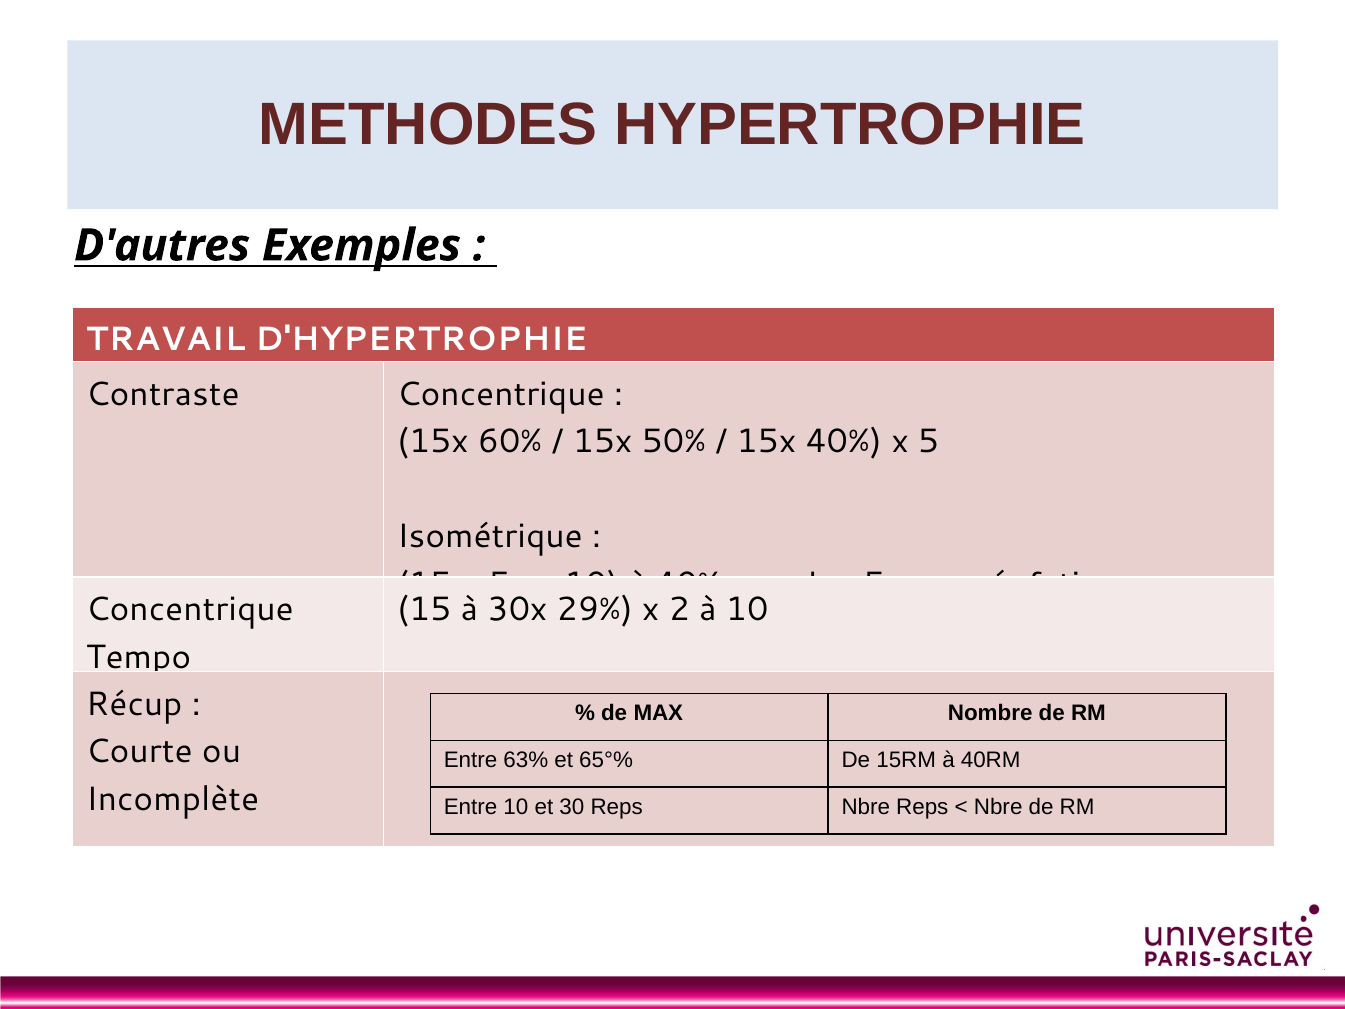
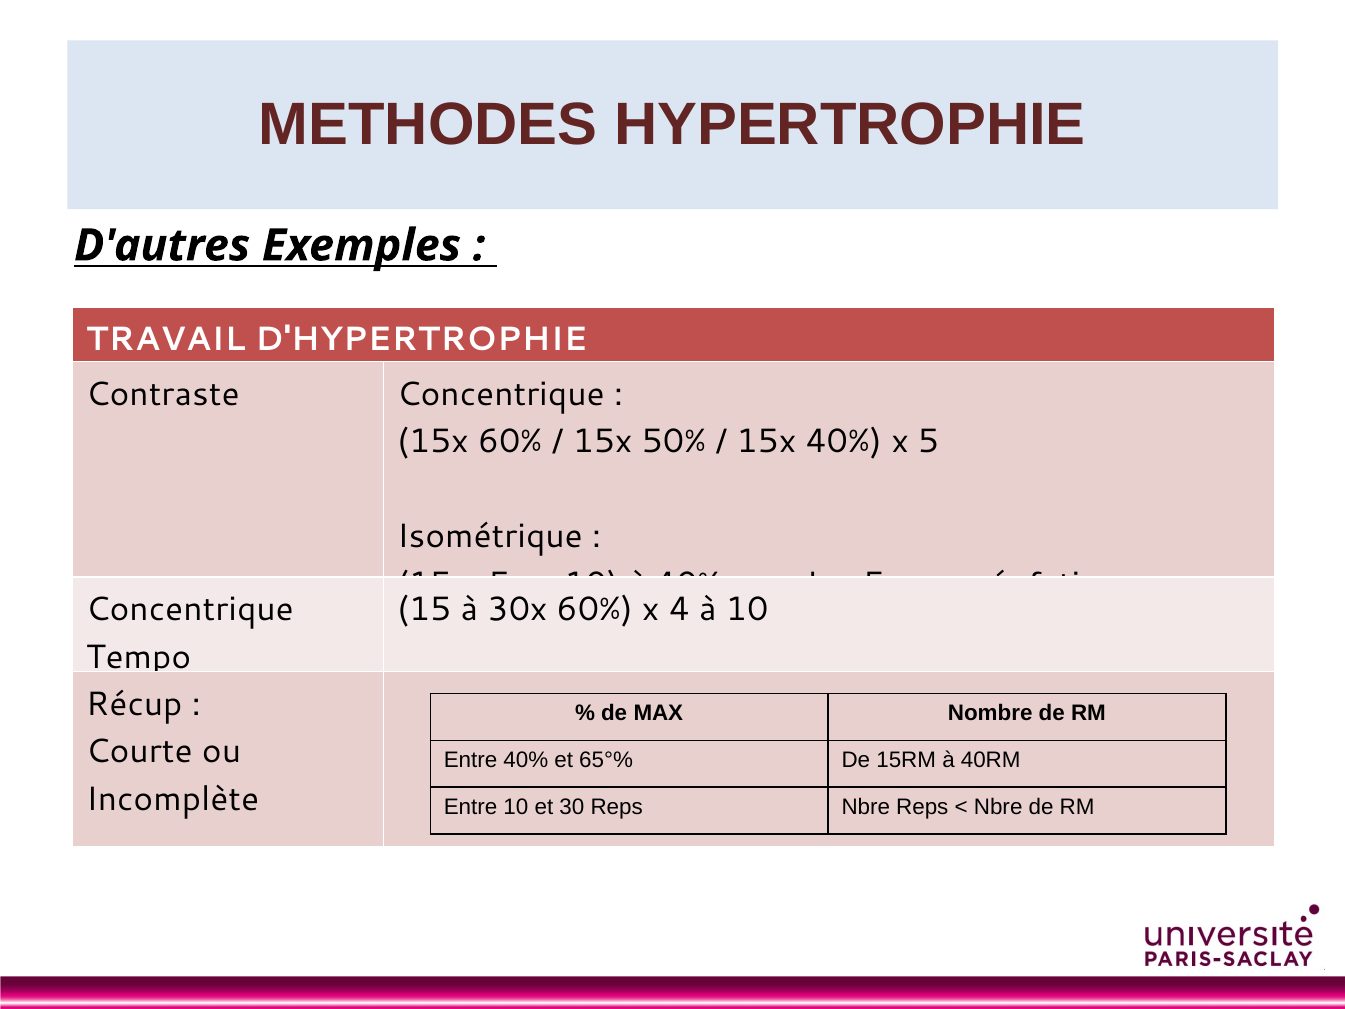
30x 29%: 29% -> 60% (595, 609)
2: 2 -> 4 (679, 609)
Entre 63%: 63% -> 40% (526, 760)
